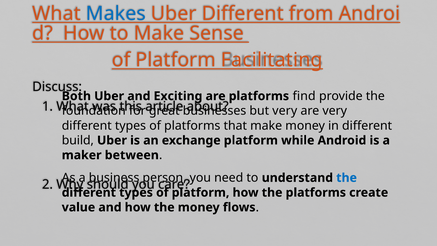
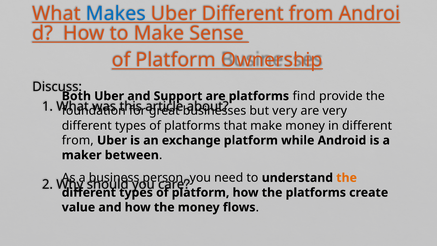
Facilitating: Facilitating -> Ownership (272, 60)
Exciting: Exciting -> Support (178, 96)
build: build -> from (78, 140)
the colour: blue -> orange (347, 178)
